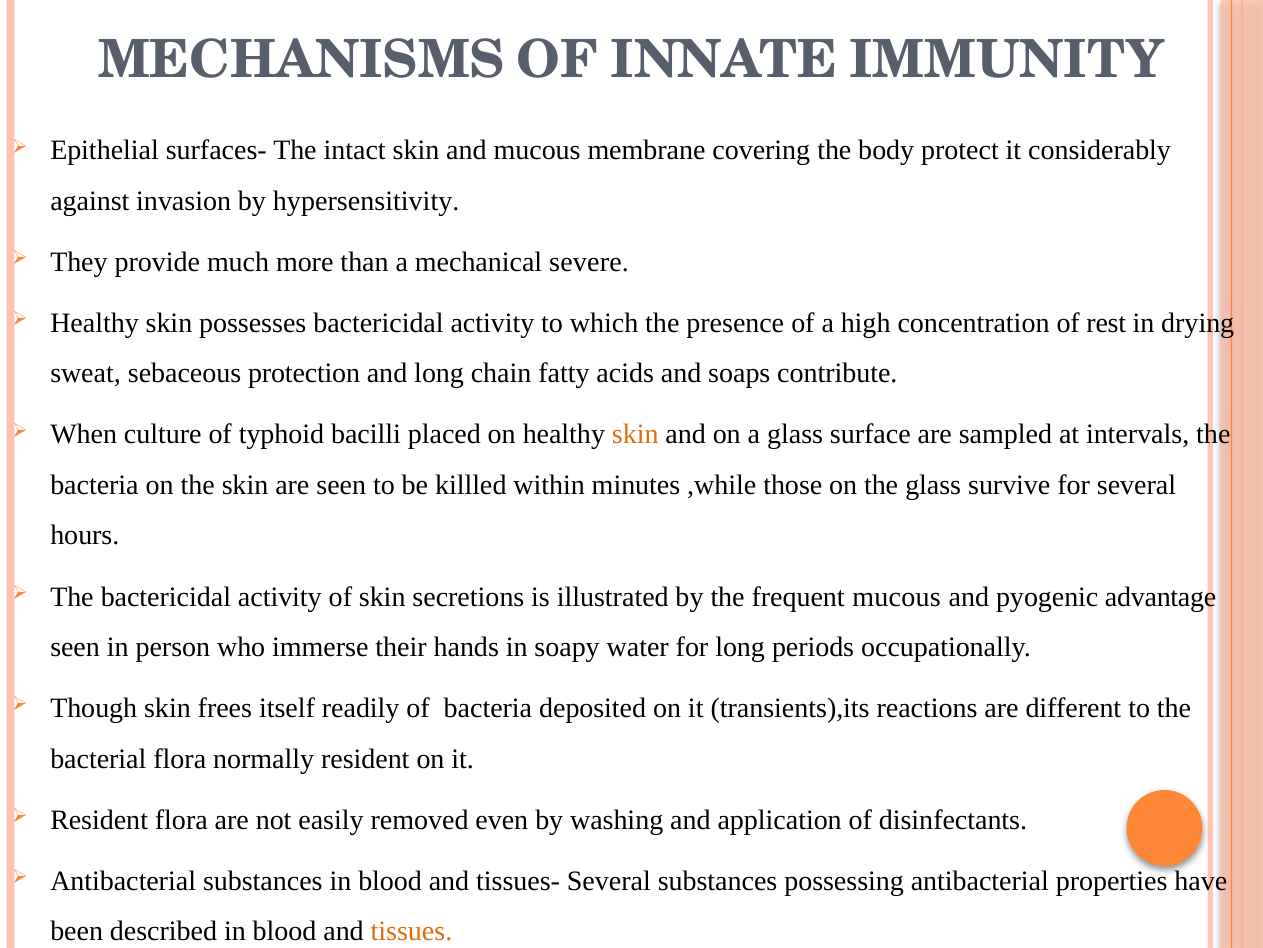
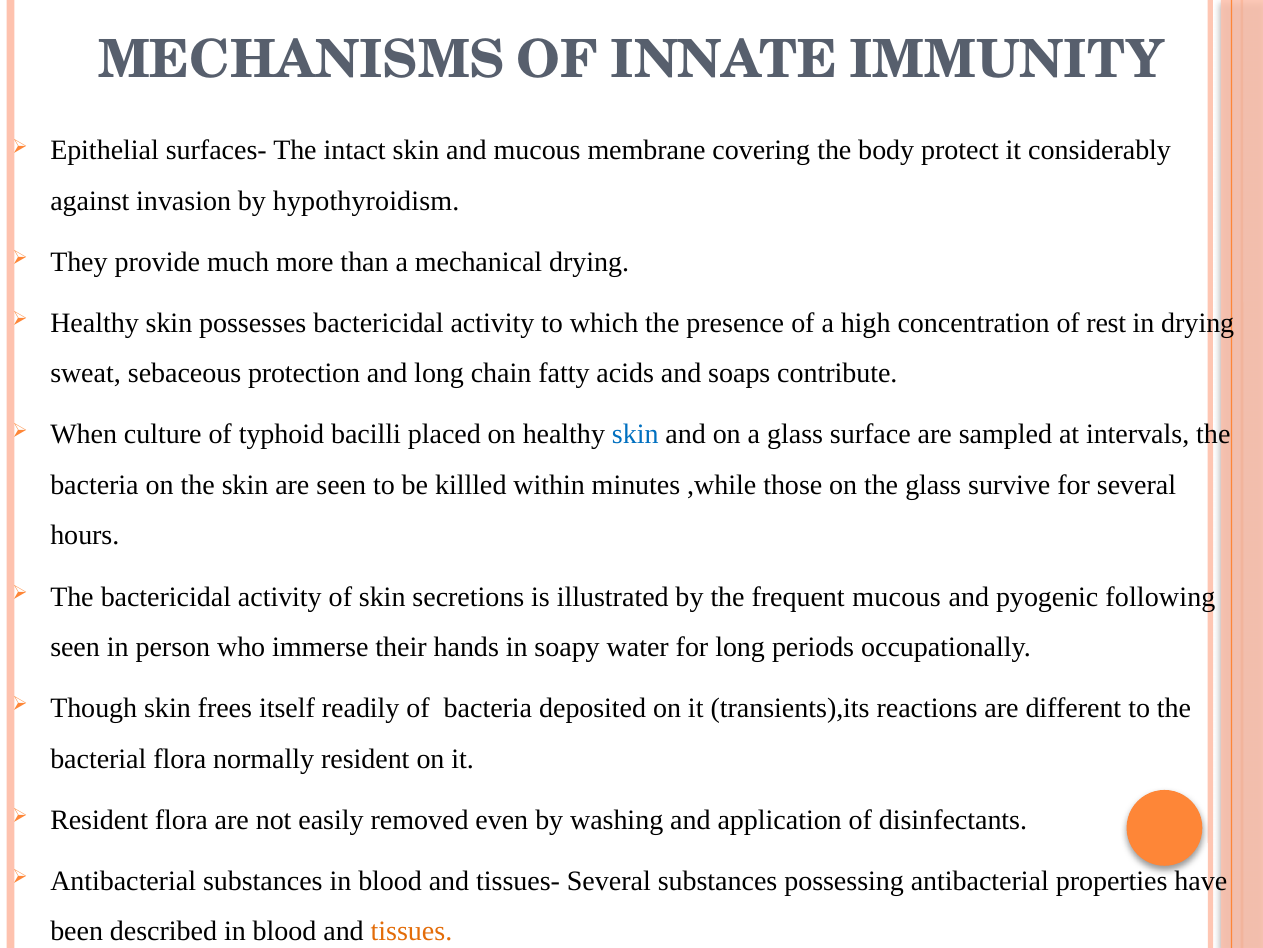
hypersensitivity: hypersensitivity -> hypothyroidism (366, 201)
mechanical severe: severe -> drying (589, 262)
skin colour: orange -> blue (635, 434)
advantage: advantage -> following (1160, 596)
